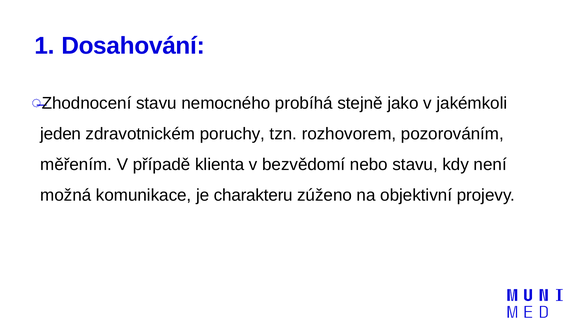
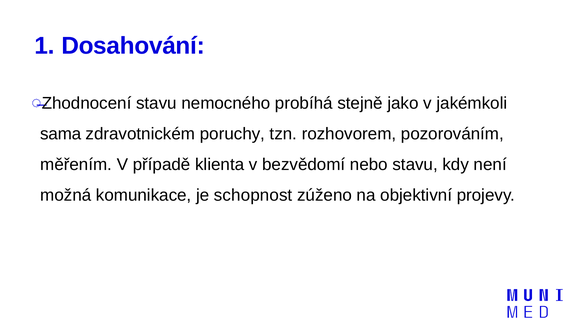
jeden: jeden -> sama (61, 134)
charakteru: charakteru -> schopnost (253, 196)
